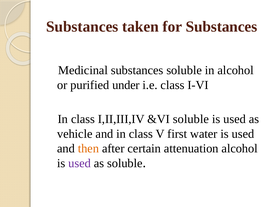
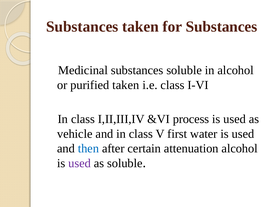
purified under: under -> taken (126, 85)
&VI soluble: soluble -> process (191, 119)
then colour: orange -> blue (88, 149)
